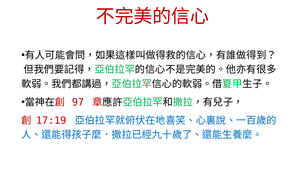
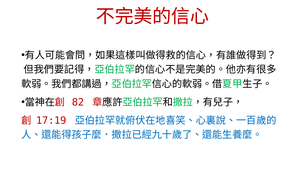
97: 97 -> 82 (78, 102)
